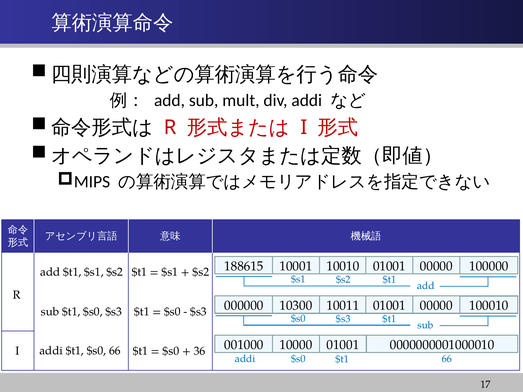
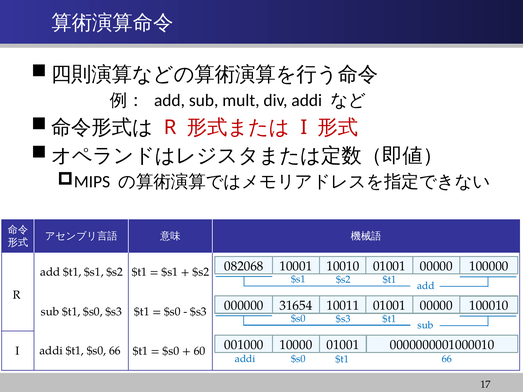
188615: 188615 -> 082068 (244, 266)
10300: 10300 -> 31654 (296, 306)
36: 36 -> 60 (199, 351)
